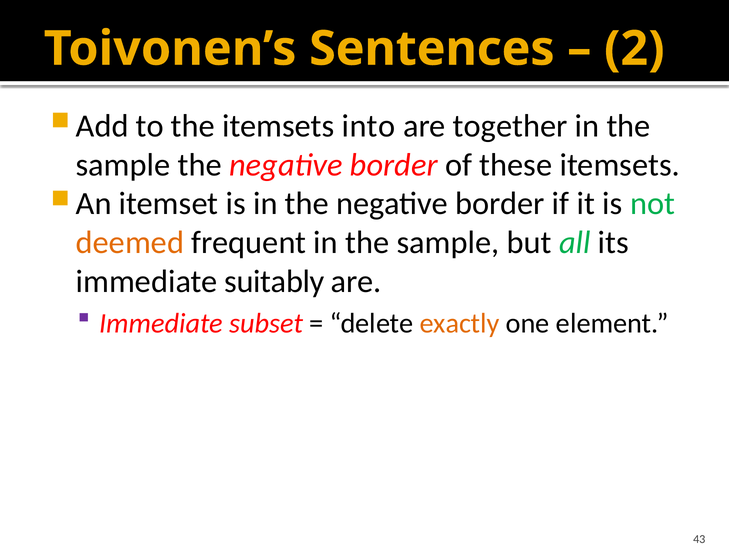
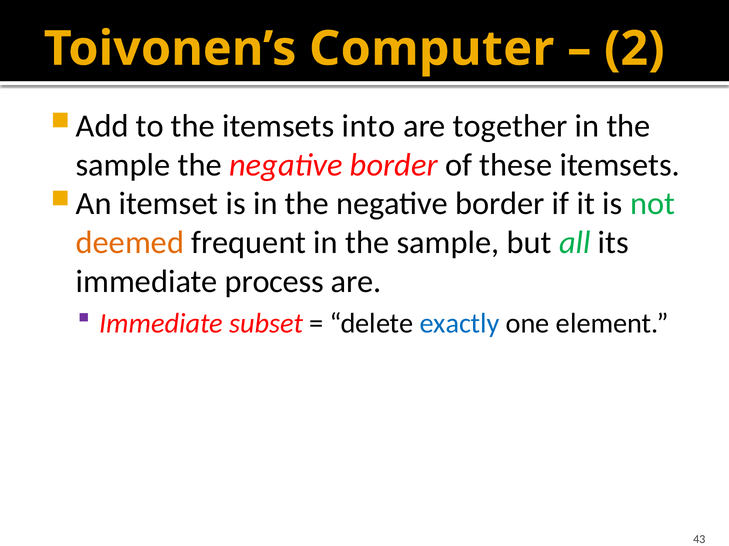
Sentences: Sentences -> Computer (432, 49)
suitably: suitably -> process (274, 282)
exactly colour: orange -> blue (459, 324)
